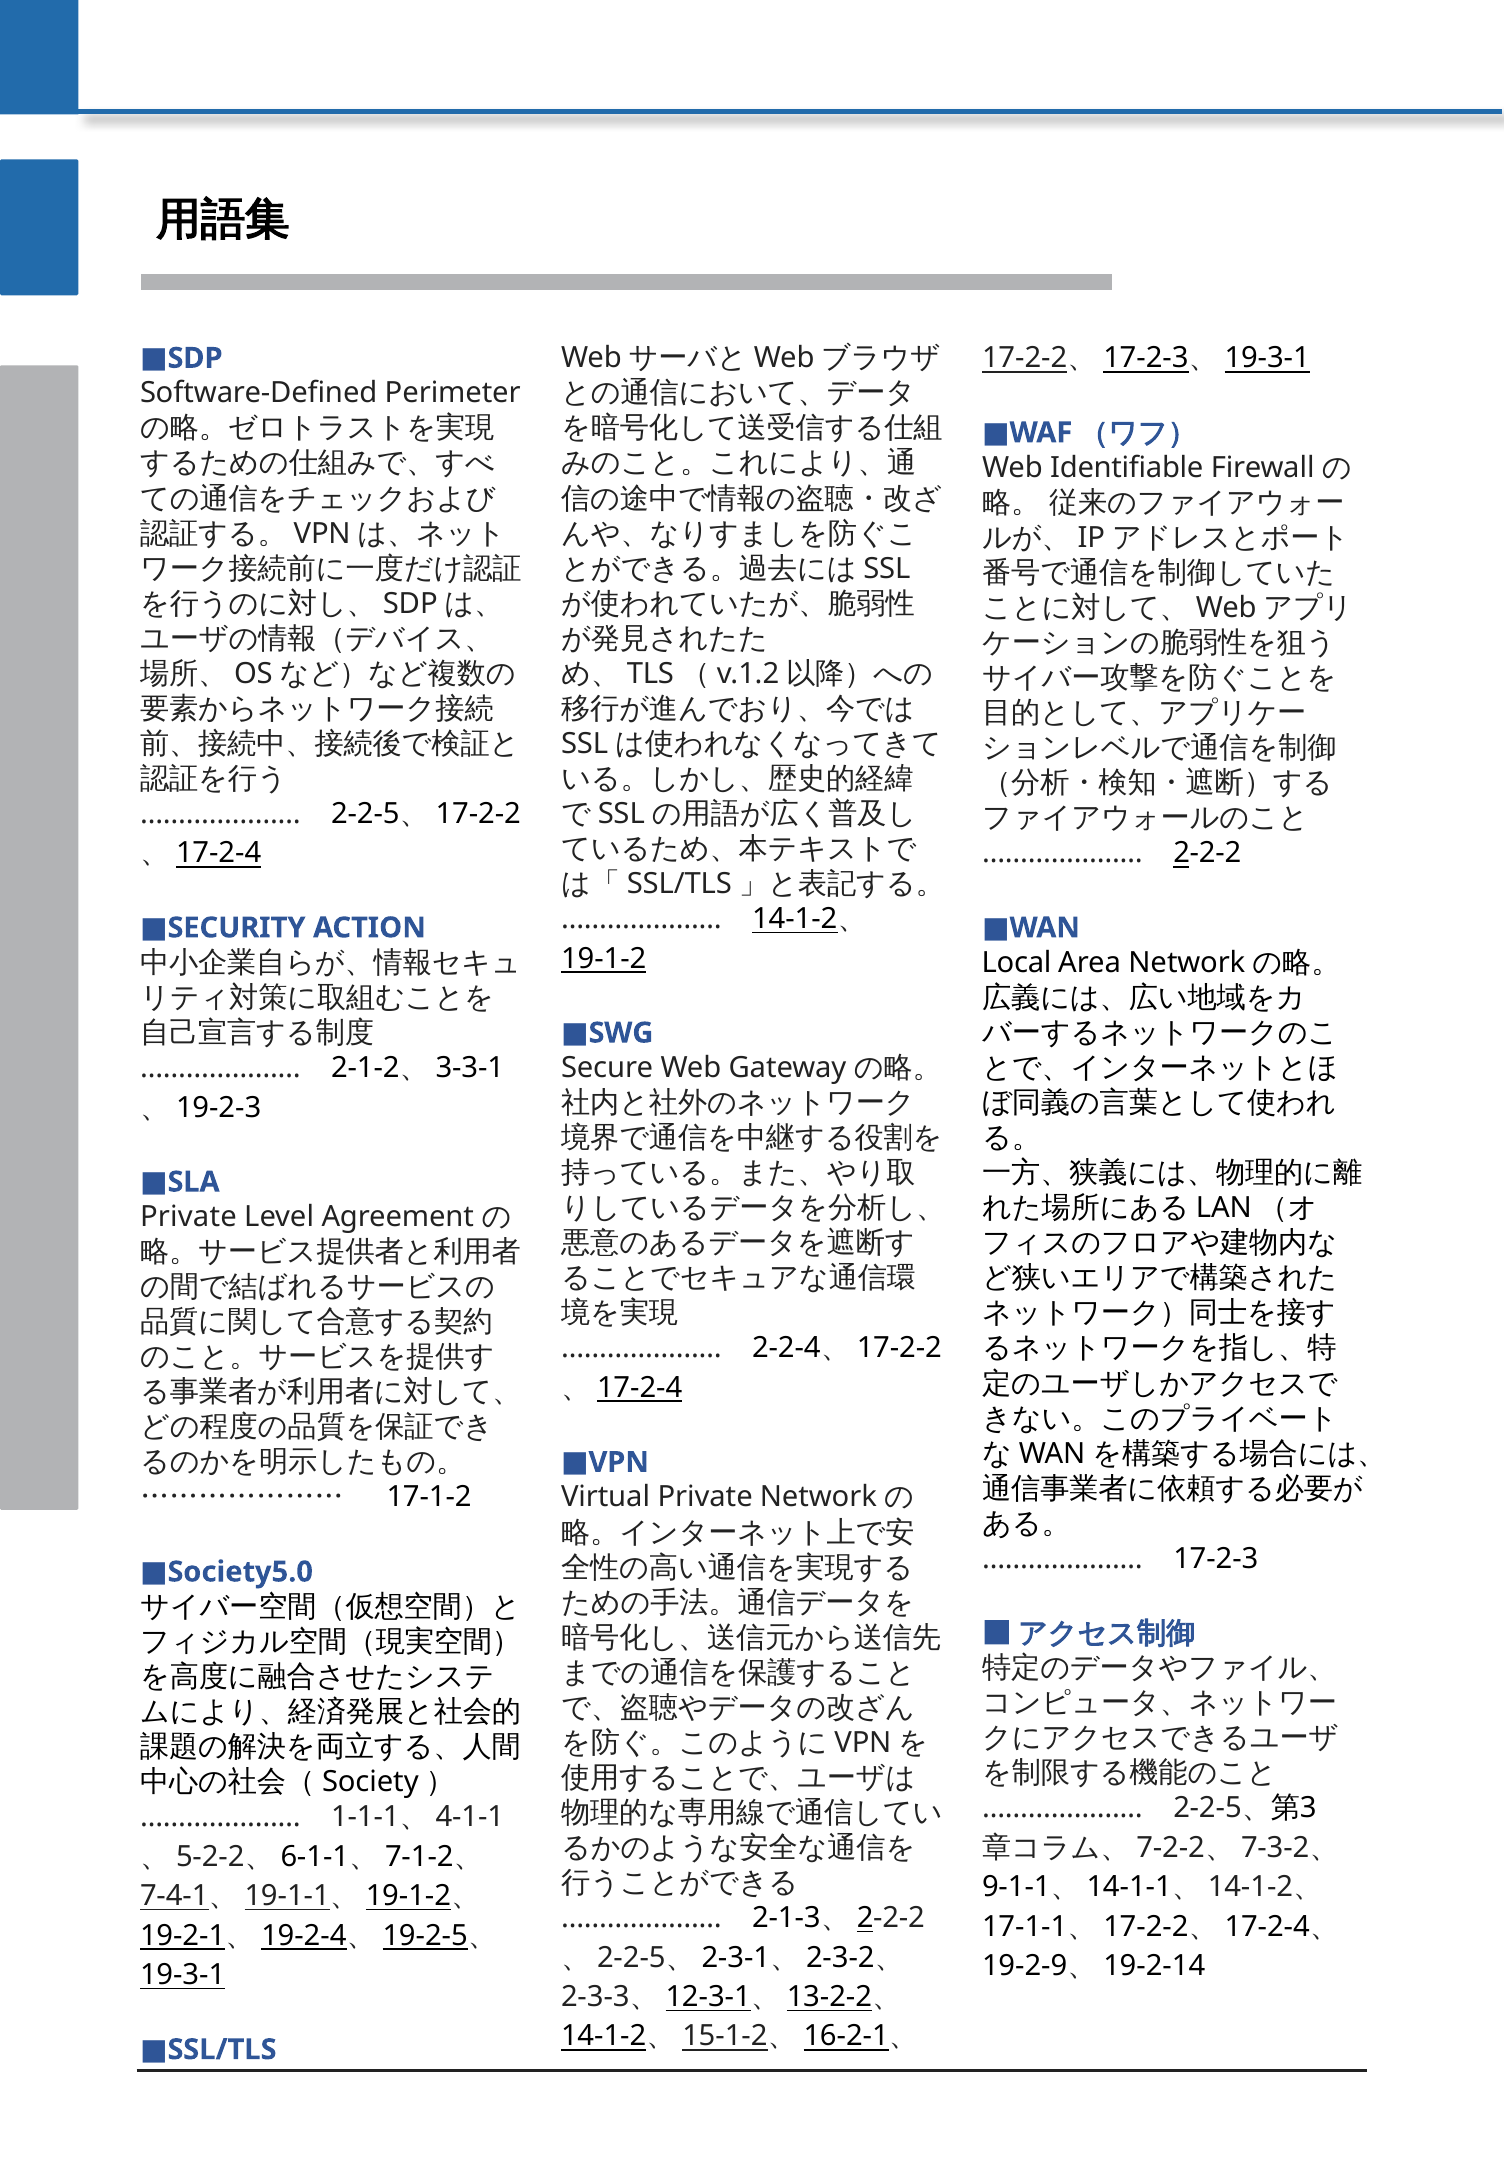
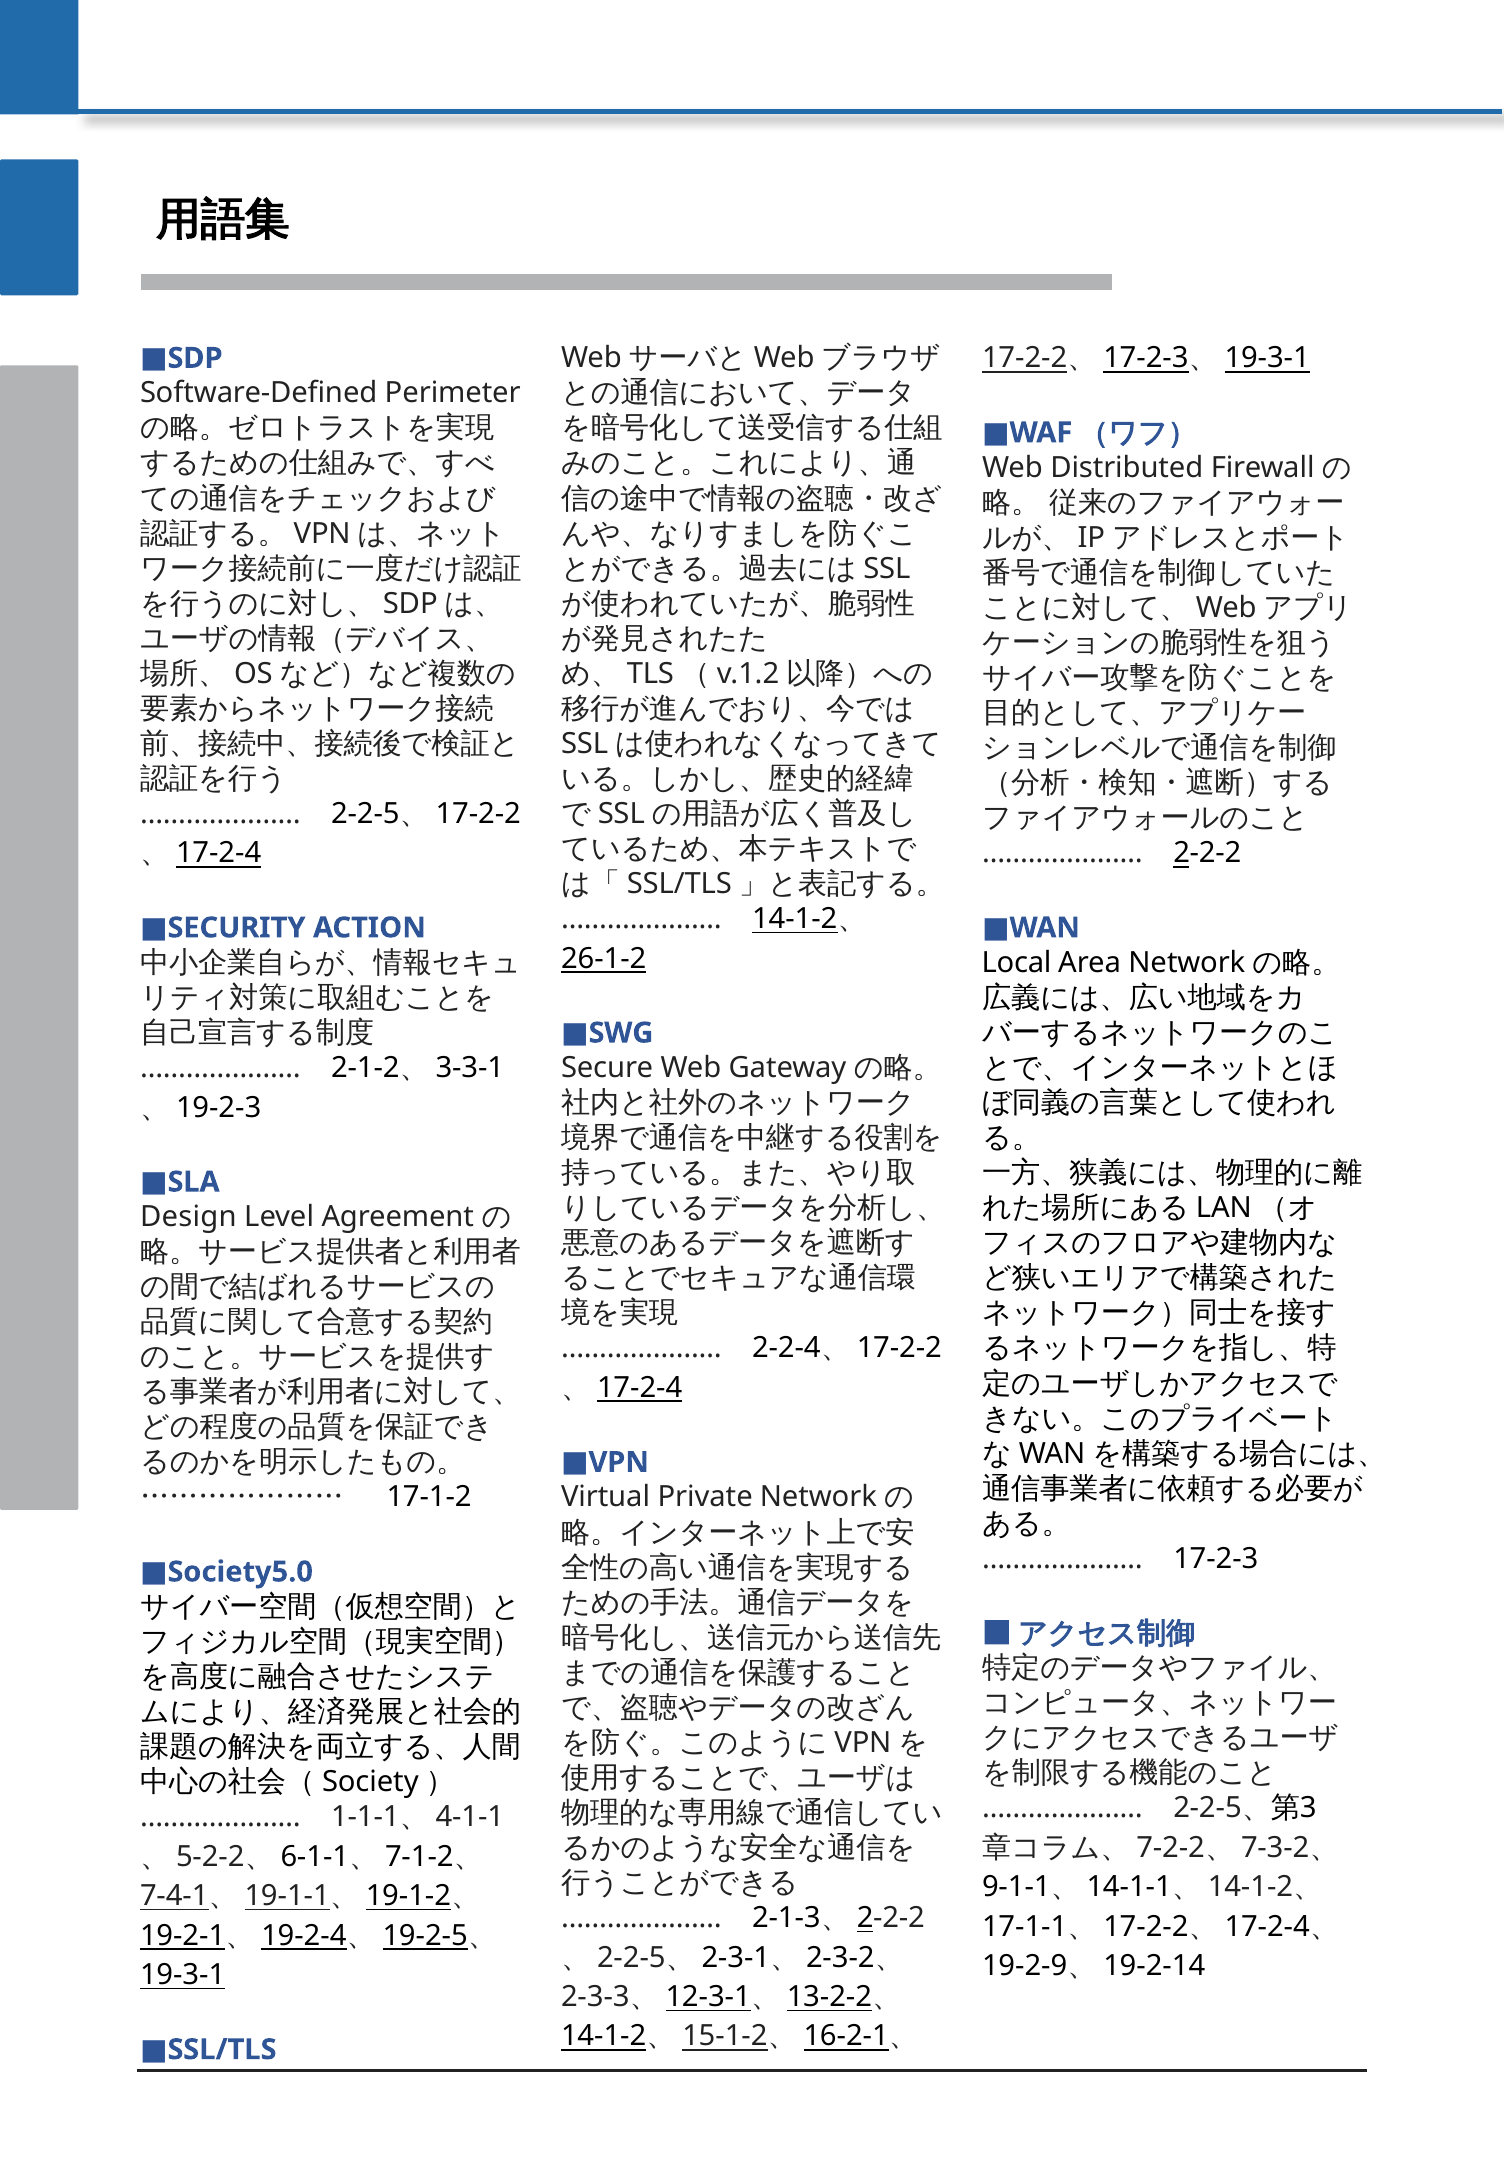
Identifiable: Identifiable -> Distributed (1127, 468)
19-1-2: 19-1-2 -> 26-1-2 (604, 959)
Private: Private -> Design (188, 1217)
